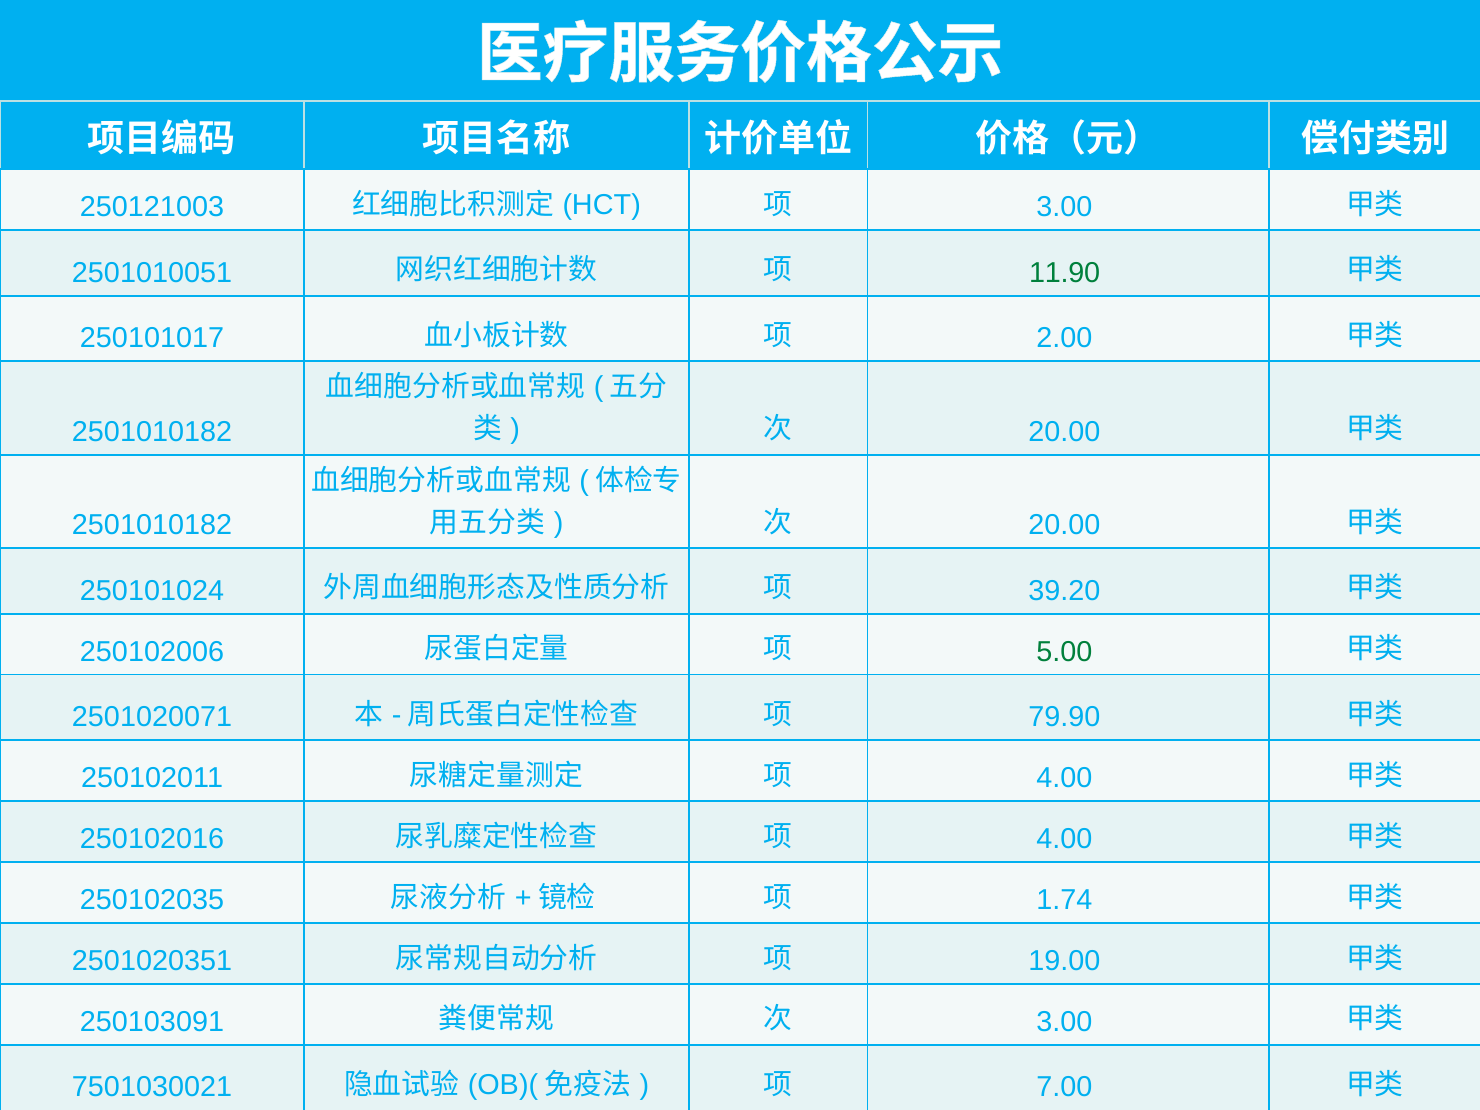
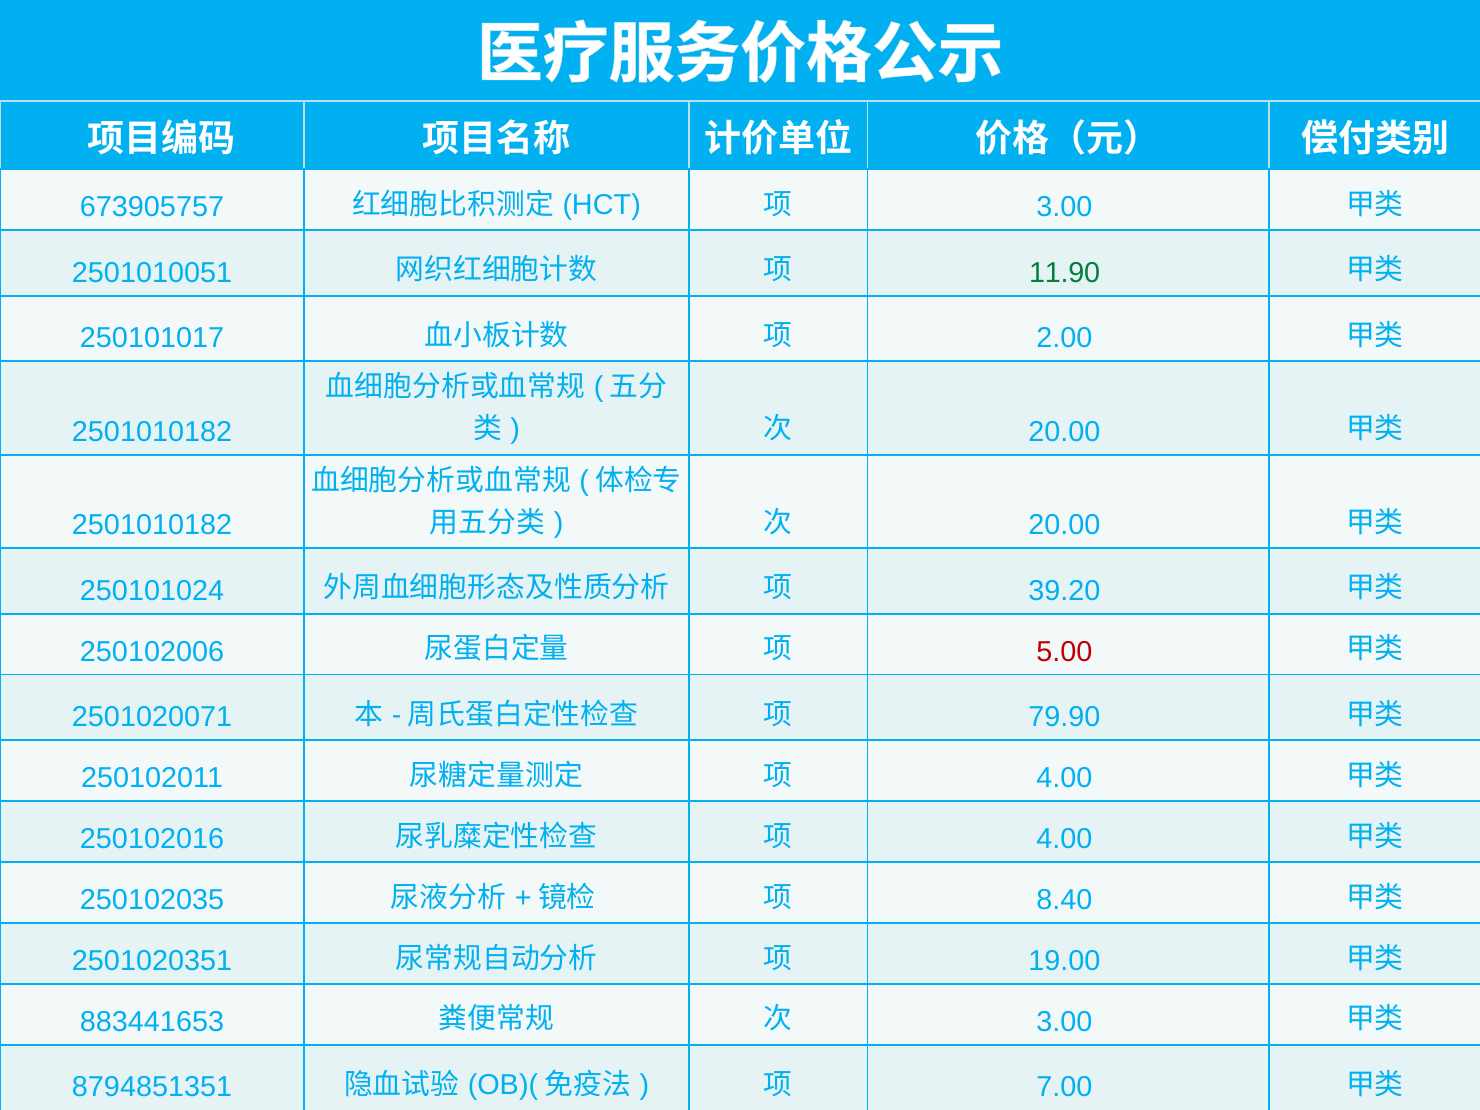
250121003: 250121003 -> 673905757 (152, 207)
5.00 colour: green -> red (1064, 652)
1.74: 1.74 -> 8.40 (1064, 900)
250103091: 250103091 -> 883441653 (152, 1022)
7501030021: 7501030021 -> 8794851351 (152, 1087)
